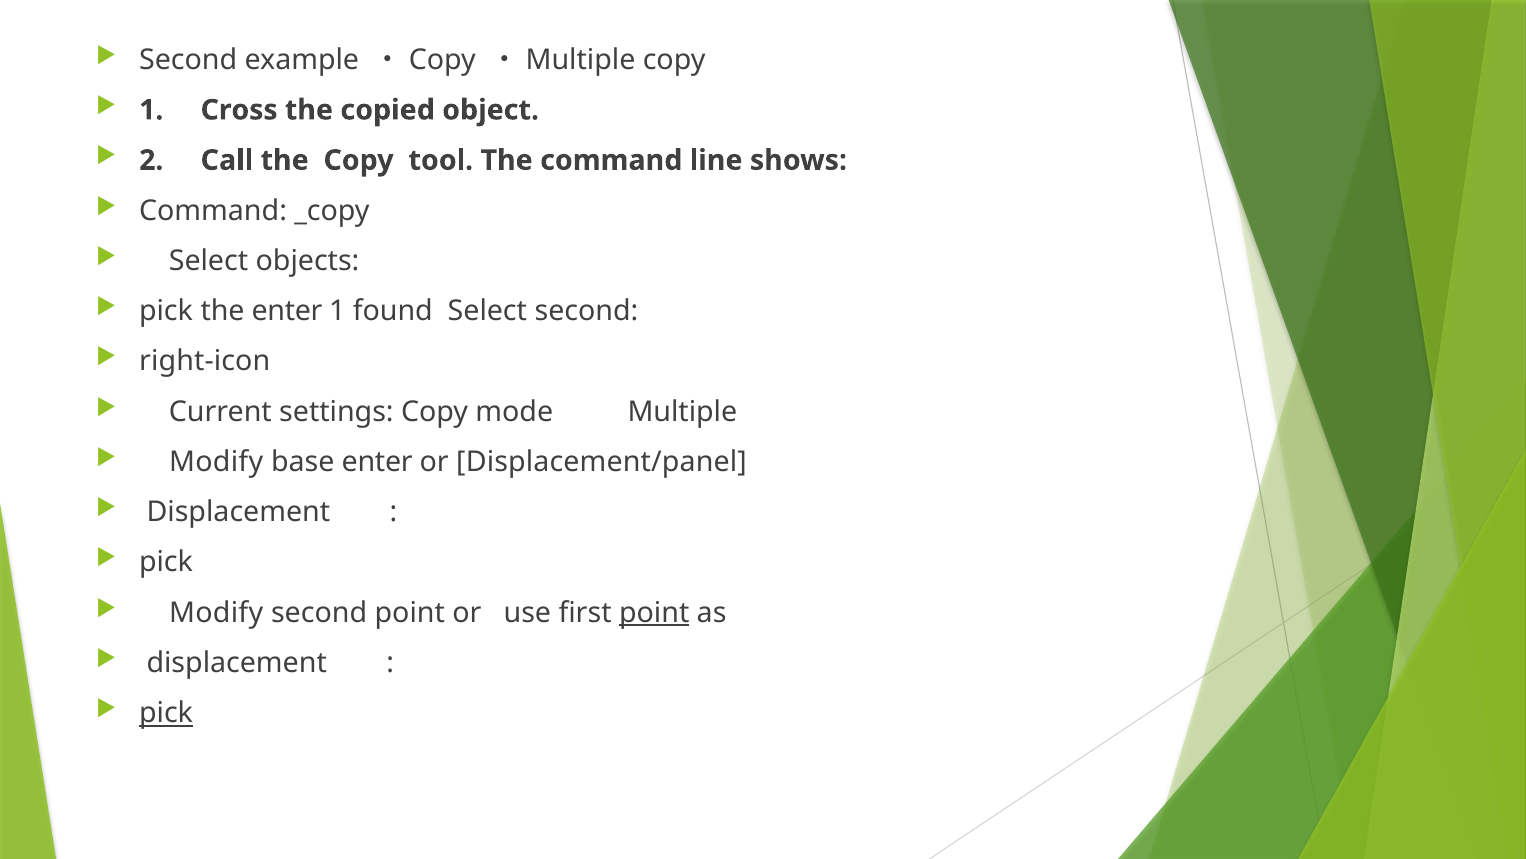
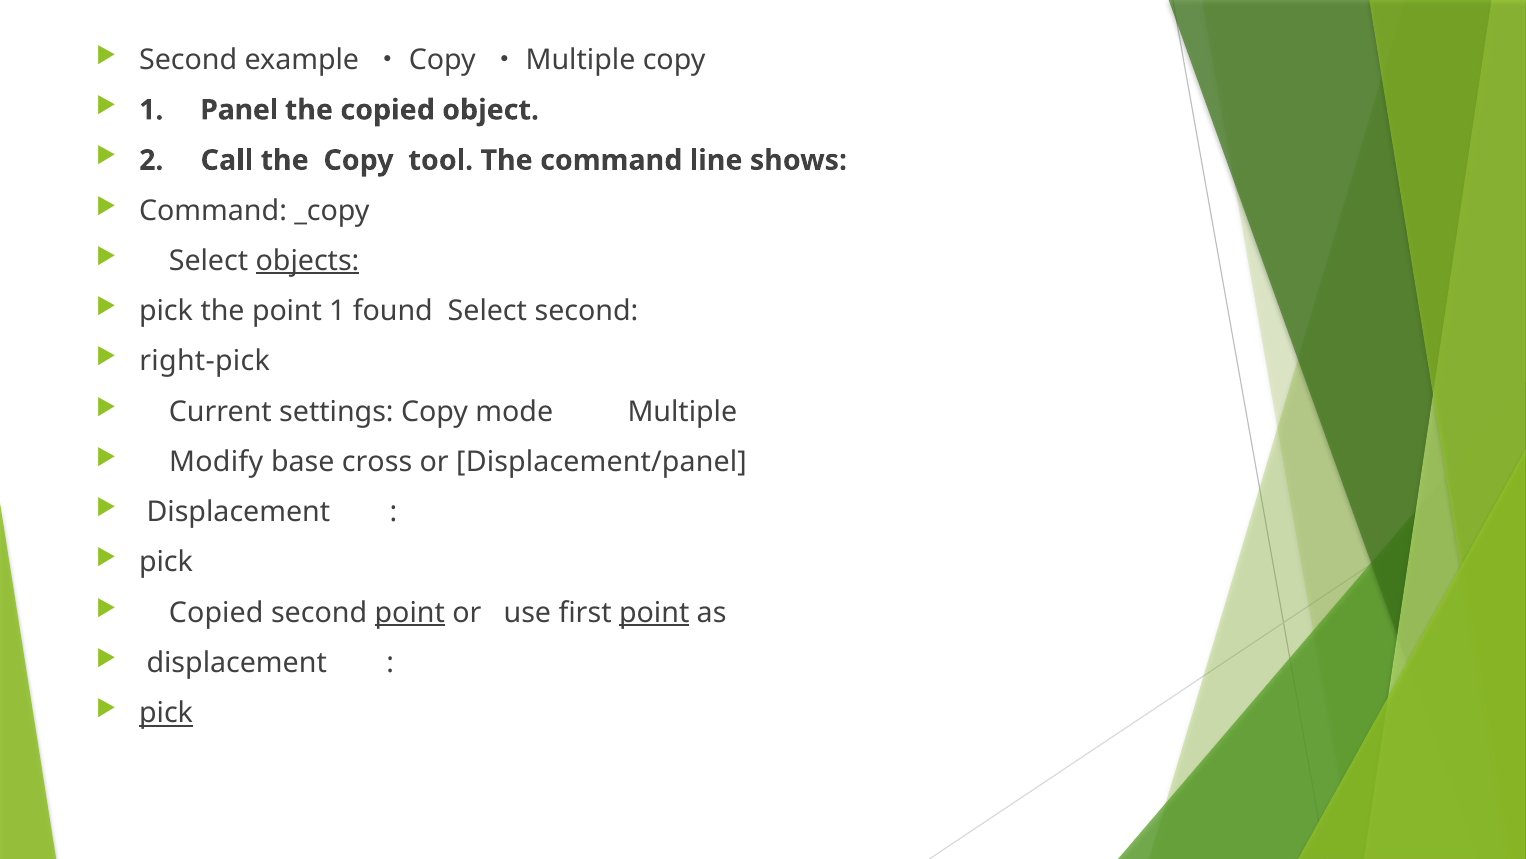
Cross: Cross -> Panel (239, 110)
objects underline: none -> present (308, 261)
the enter: enter -> point (287, 311)
right-icon: right-icon -> right-pick (205, 361)
base enter: enter -> cross (377, 462)
Modify: Modify -> Copied (216, 612)
point underline: none -> present (410, 612)
